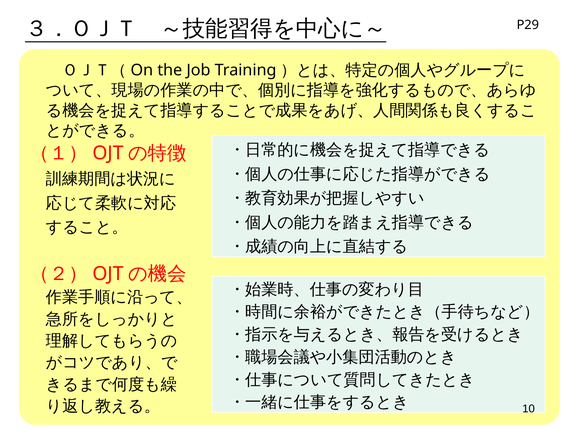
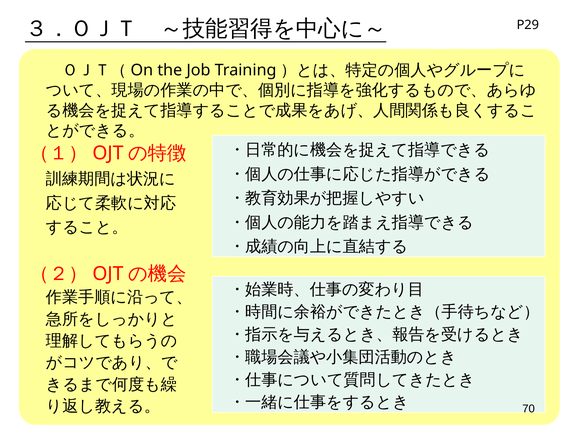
10: 10 -> 70 (529, 409)
